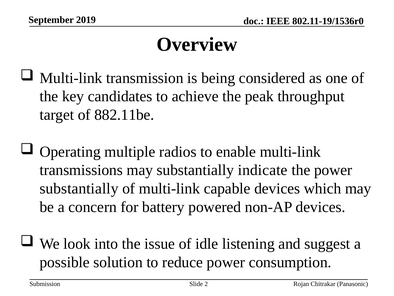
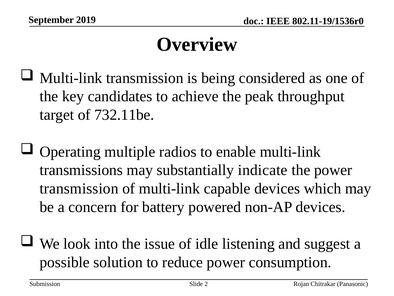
882.11be: 882.11be -> 732.11be (124, 115)
substantially: substantially -> transmission (79, 188)
